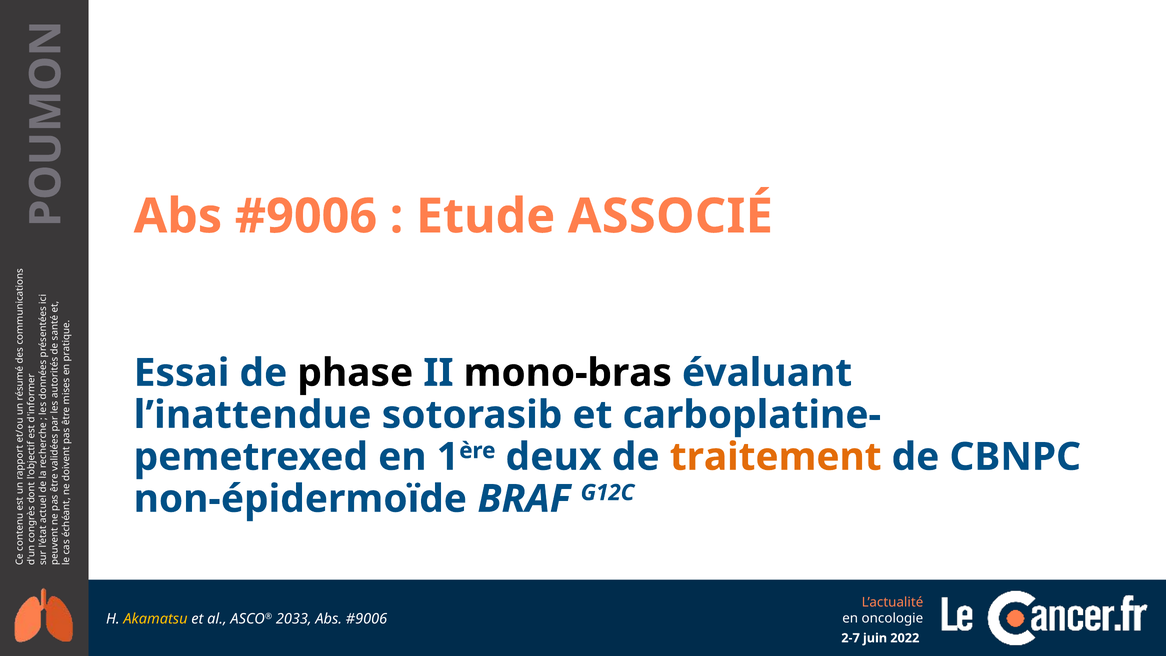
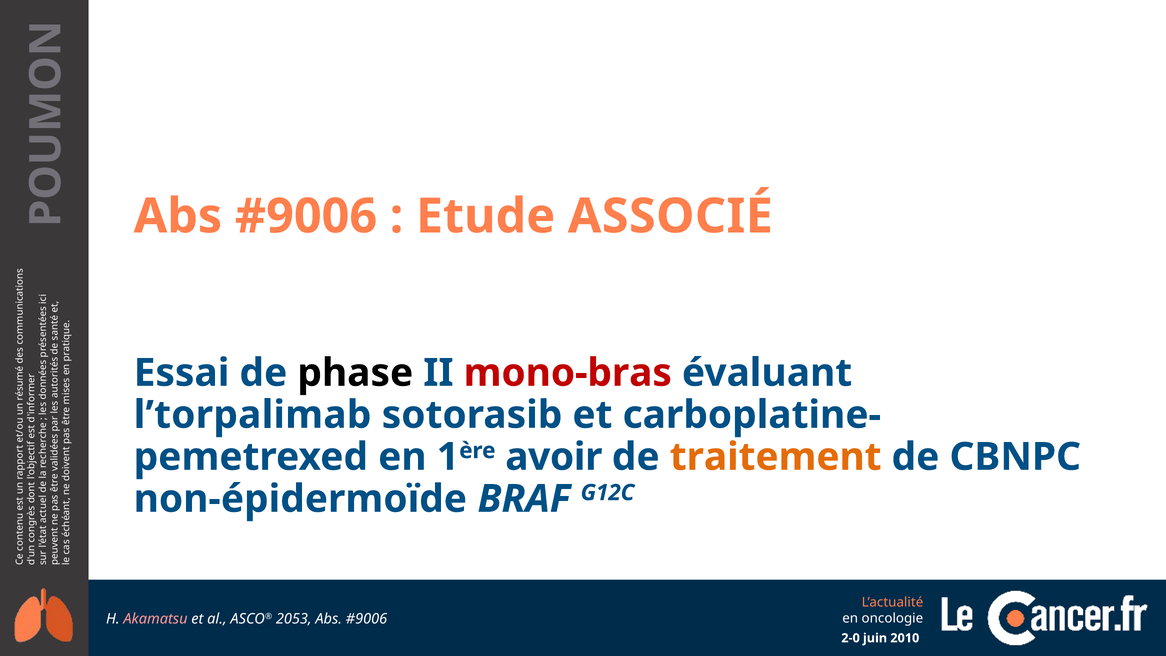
mono-bras colour: black -> red (568, 373)
l’inattendue: l’inattendue -> l’torpalimab (253, 415)
deux: deux -> avoir (554, 457)
Akamatsu colour: yellow -> pink (155, 619)
2033: 2033 -> 2053 (294, 619)
2-7: 2-7 -> 2-0 (851, 638)
2022: 2022 -> 2010 (905, 638)
